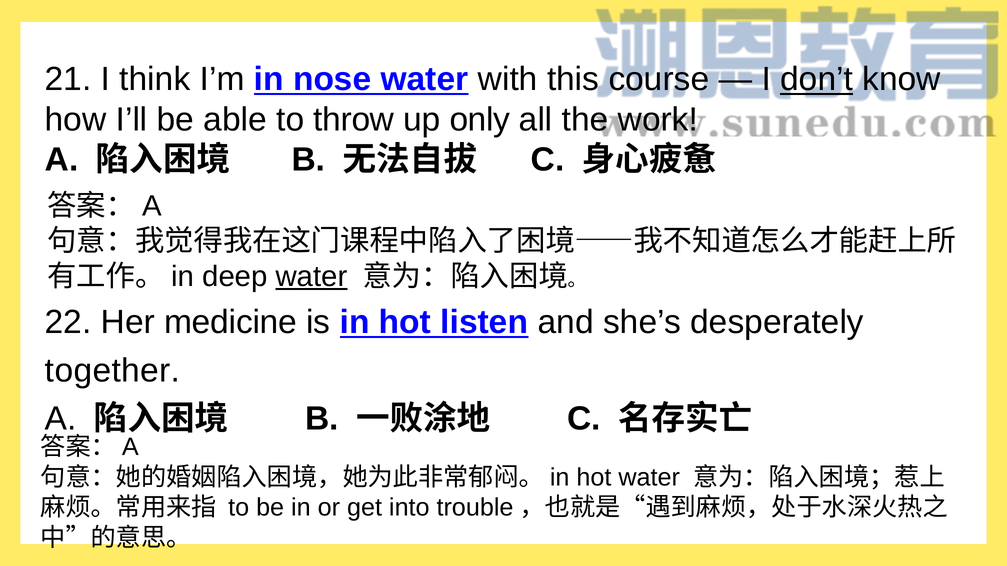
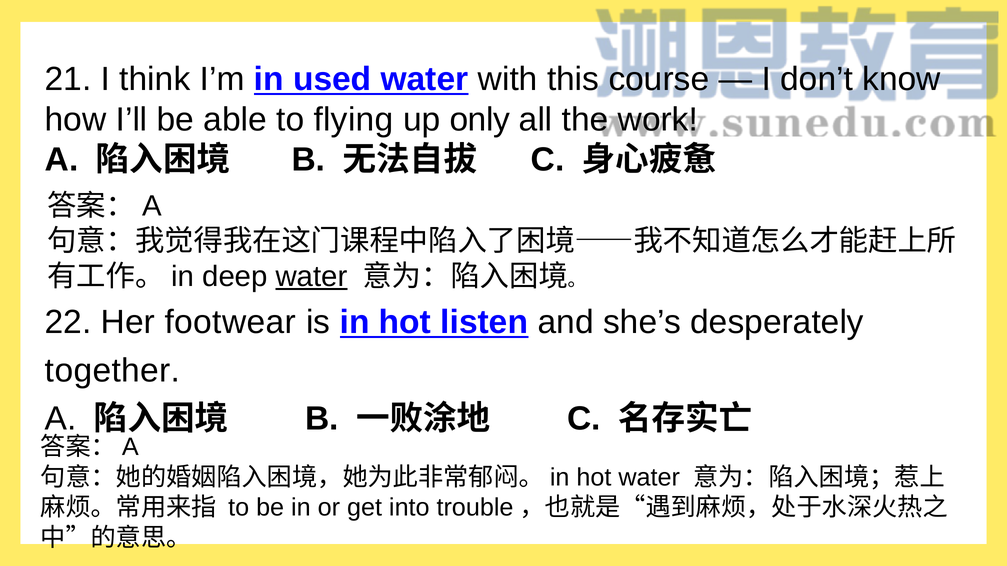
nose: nose -> used (332, 79)
don’t underline: present -> none (817, 79)
throw: throw -> flying (353, 120)
medicine: medicine -> footwear (230, 323)
